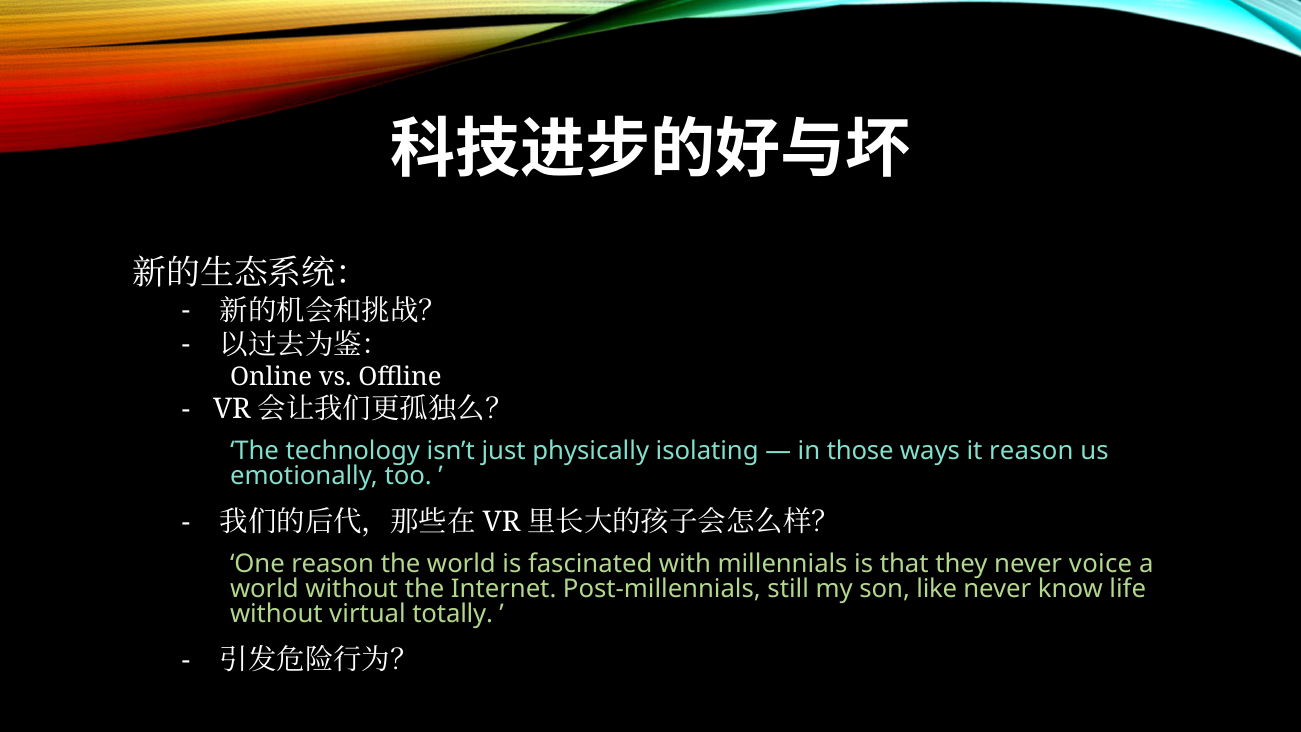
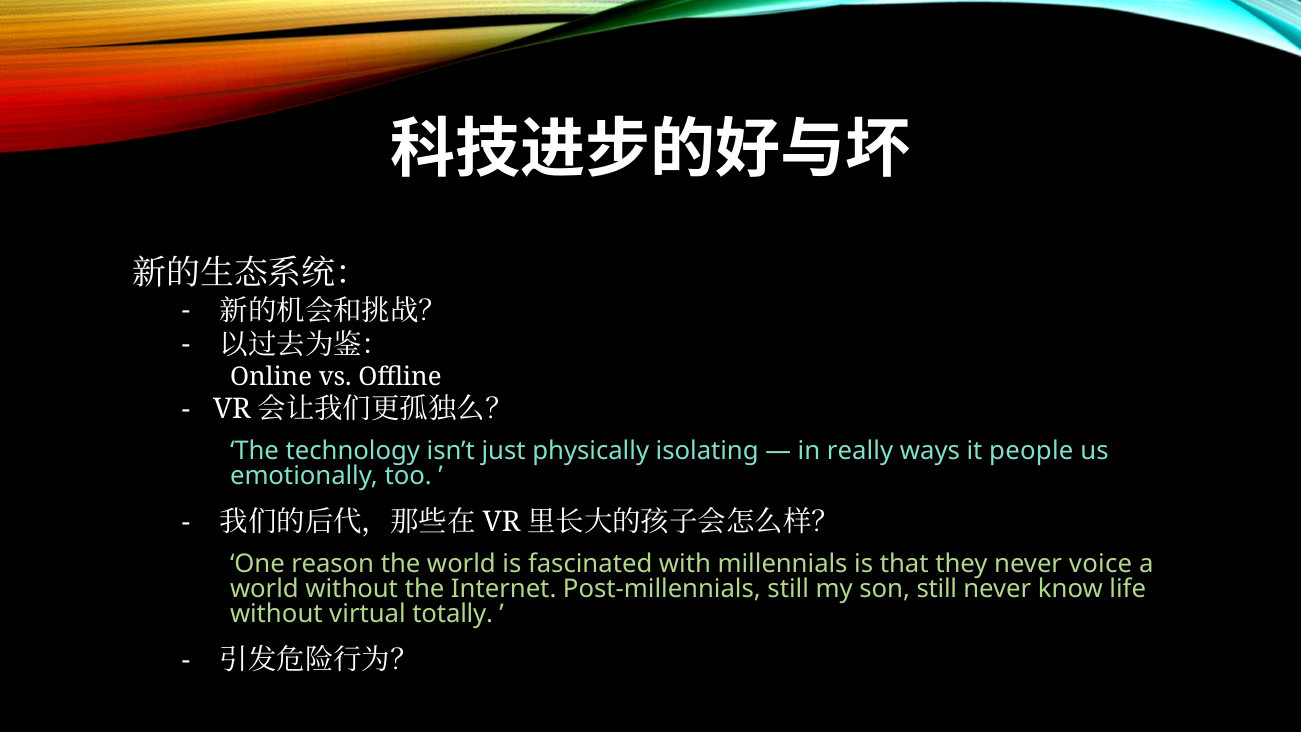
those: those -> really (860, 450)
it reason: reason -> people (1031, 450)
son like: like -> still (937, 588)
